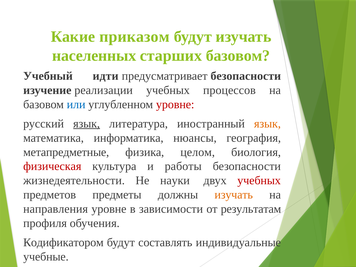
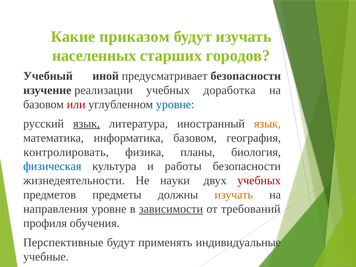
старших базовом: базовом -> городов (238, 56)
идти: идти -> иной (106, 76)
процессов: процессов -> доработка (229, 90)
или colour: blue -> red (76, 104)
уровне colour: red -> blue (175, 104)
информатика нюансы: нюансы -> базовом (195, 138)
метапредметные: метапредметные -> контролировать (66, 152)
целом: целом -> планы (198, 152)
физическая colour: red -> blue (52, 166)
зависимости underline: none -> present (171, 209)
результатам: результатам -> требований (251, 209)
Кодификатором: Кодификатором -> Перспективные (63, 242)
составлять: составлять -> применять (165, 242)
